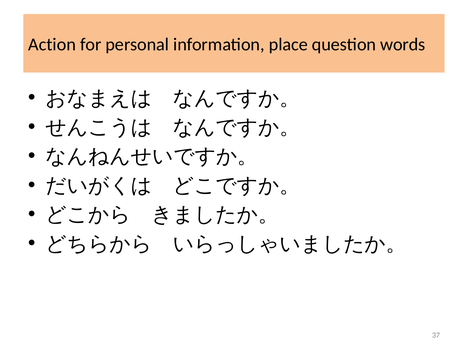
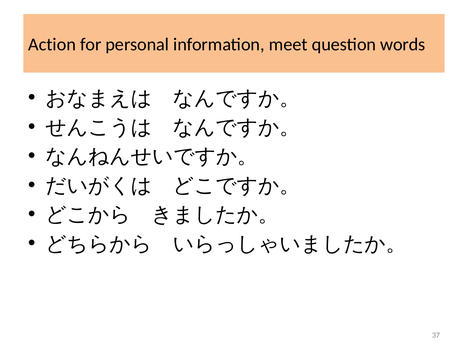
place: place -> meet (288, 45)
